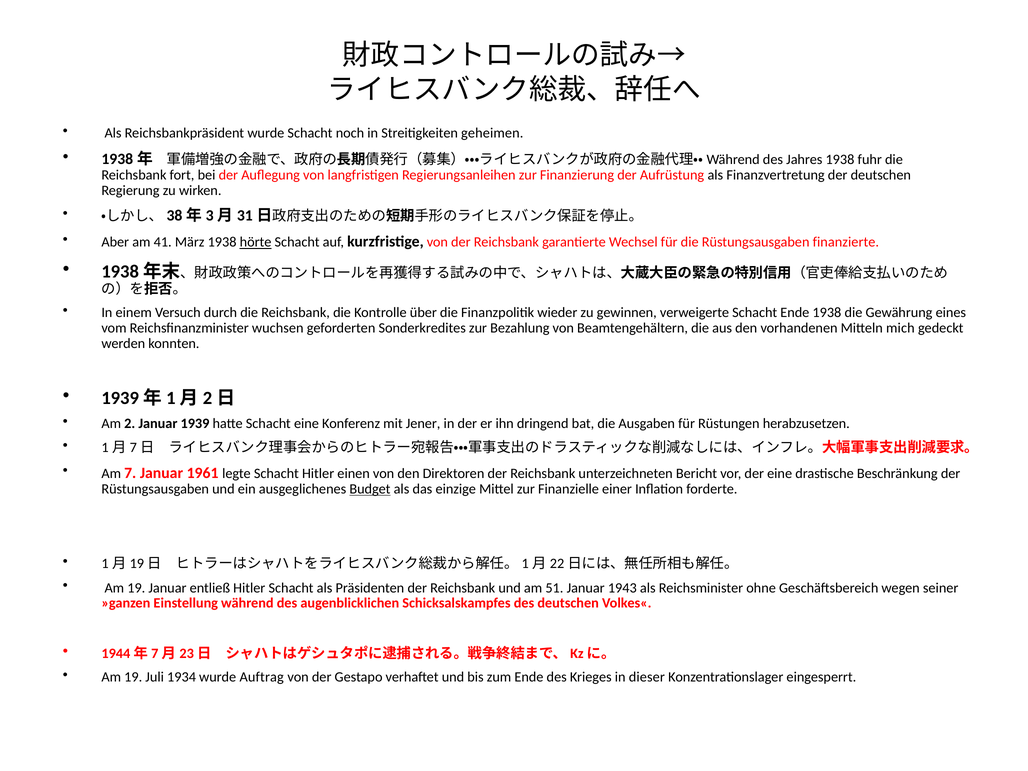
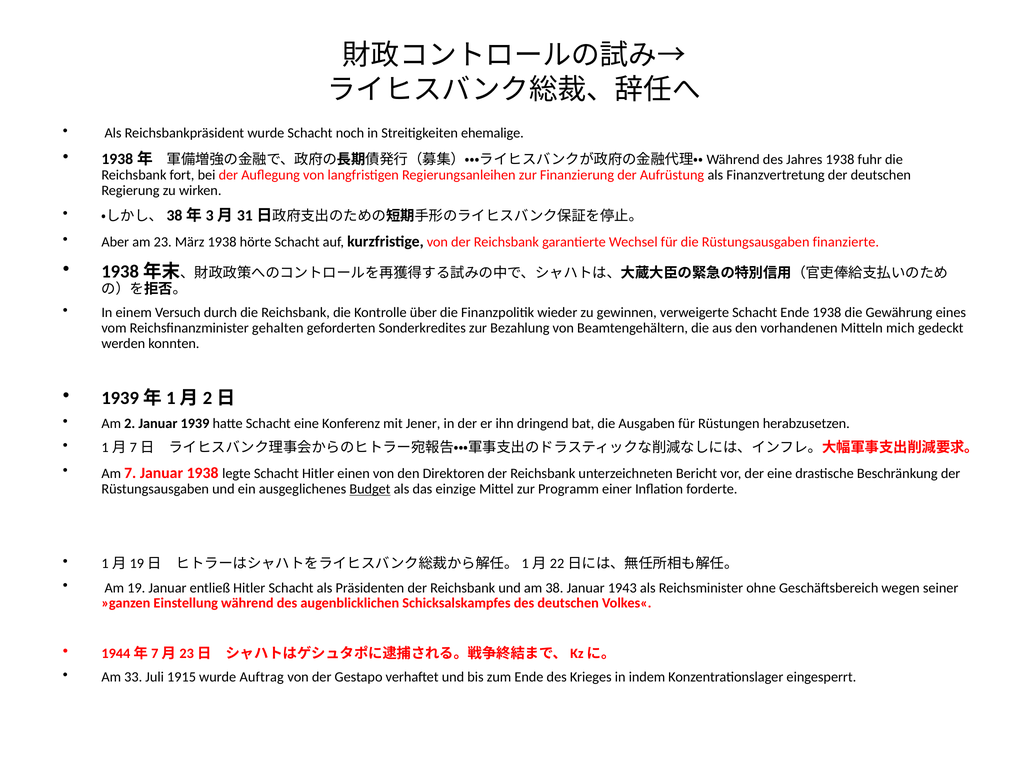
geheimen: geheimen -> ehemalige (492, 133)
41: 41 -> 23 (163, 242)
hörte underline: present -> none (256, 242)
wuchsen: wuchsen -> gehalten (278, 328)
Januar 1961: 1961 -> 1938 (203, 473)
Finanzielle: Finanzielle -> Programm (568, 489)
51: 51 -> 38 (554, 588)
19: 19 -> 33 (133, 677)
1934: 1934 -> 1915 (182, 677)
dieser: dieser -> indem (647, 677)
